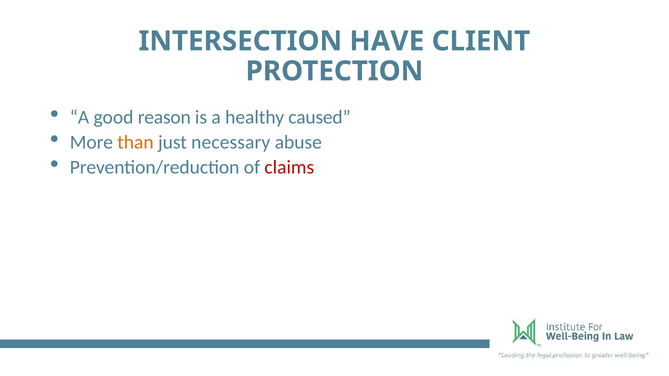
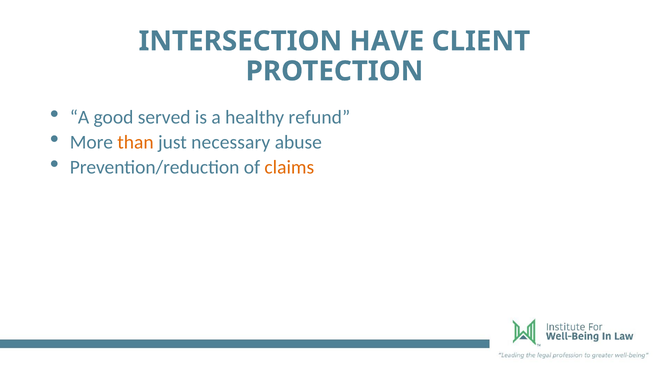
reason: reason -> served (164, 117)
caused: caused -> refund (319, 117)
claims colour: red -> orange (289, 168)
